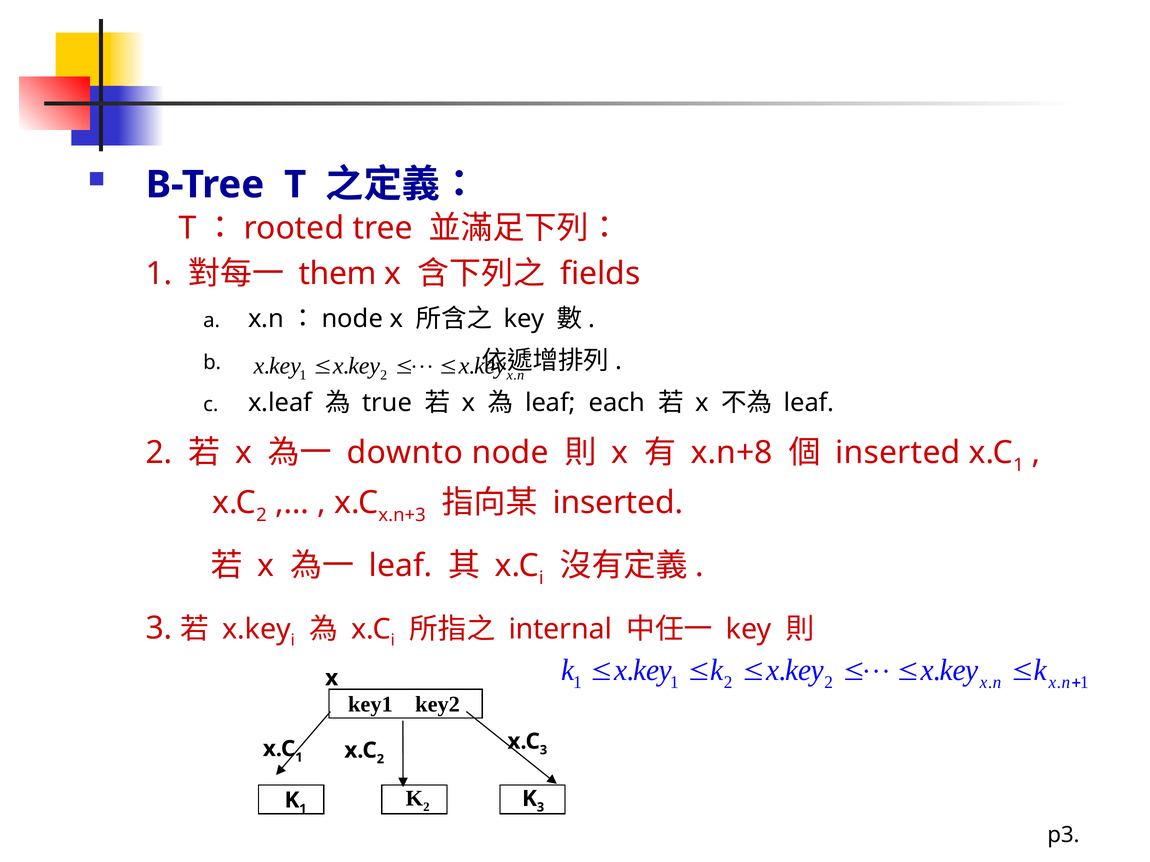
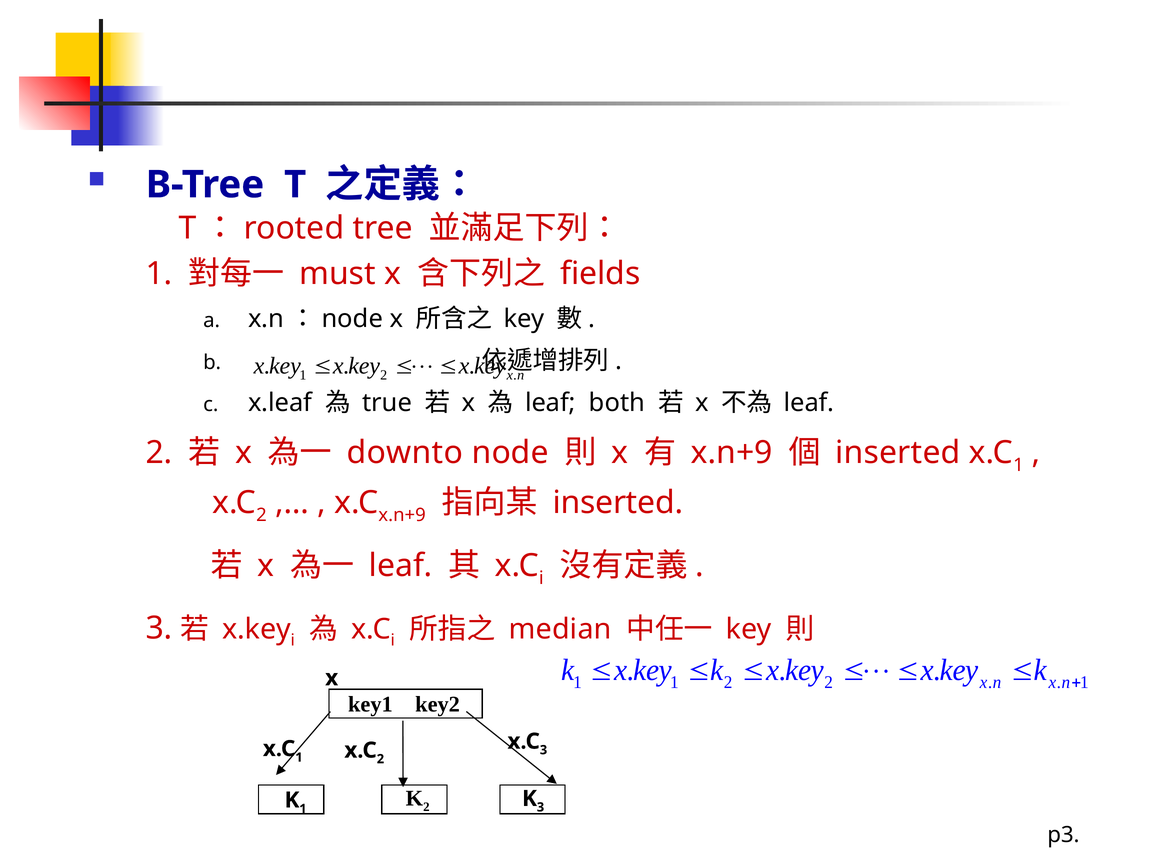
them: them -> must (337, 274)
each: each -> both (617, 403)
x.n+8: x.n+8 -> x.n+9 (732, 453)
x.n+3: x.n+3 -> x.n+9 (402, 515)
internal: internal -> median (560, 630)
